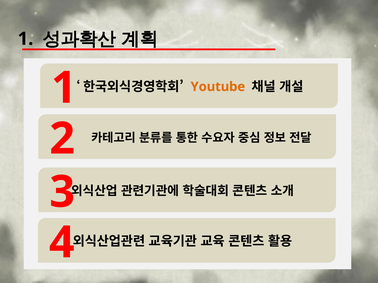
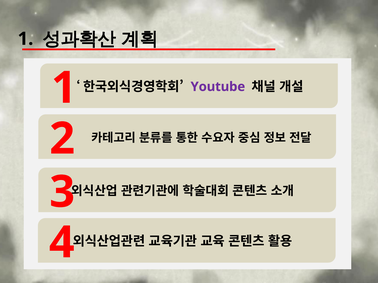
Youtube colour: orange -> purple (218, 87)
